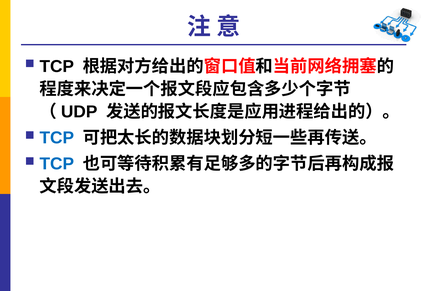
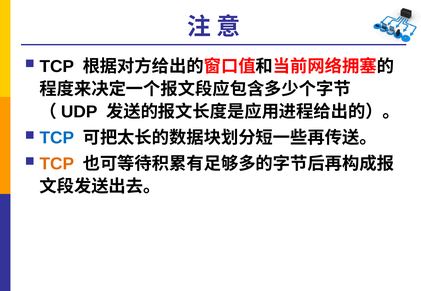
TCP colour: blue -> orange (57, 164)
